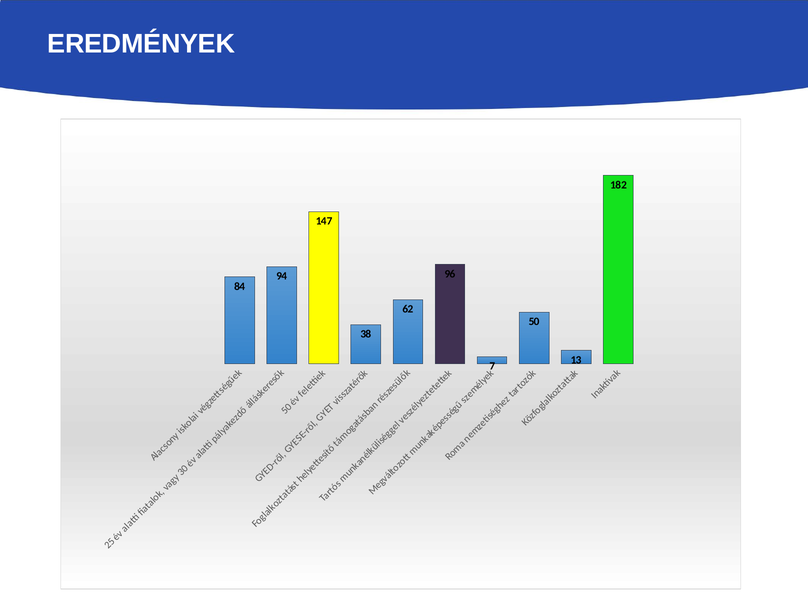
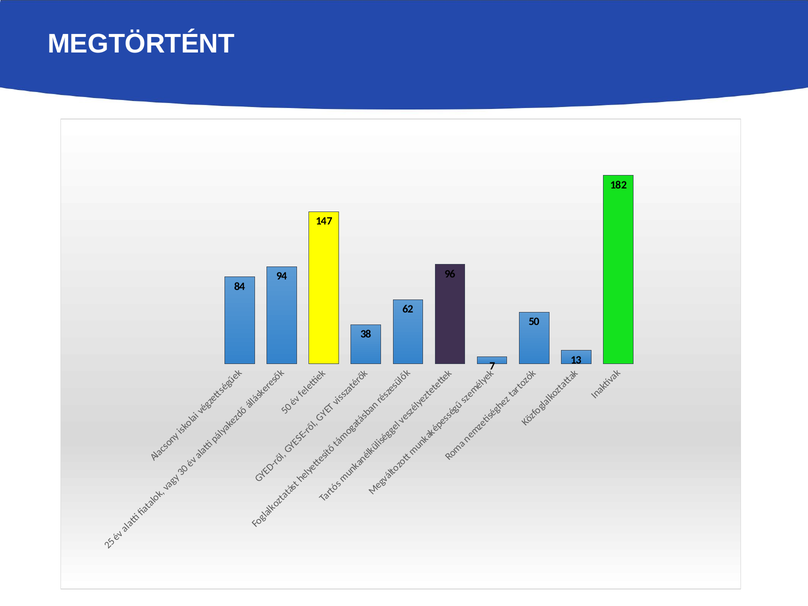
EREDMÉNYEK: EREDMÉNYEK -> MEGTÖRTÉNT (141, 44)
